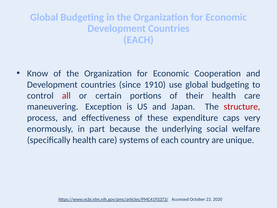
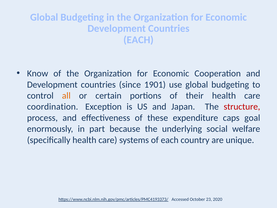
1910: 1910 -> 1901 (155, 84)
all colour: red -> orange (66, 96)
maneuvering: maneuvering -> coordination (53, 107)
very: very -> goal (252, 118)
